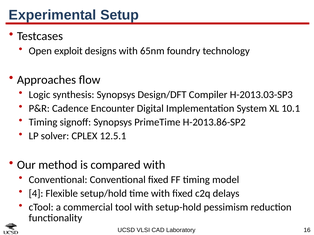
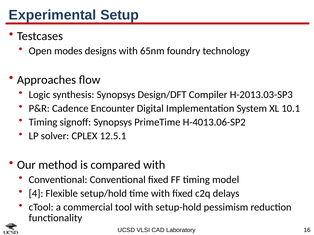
exploit: exploit -> modes (68, 51)
H-2013.86-SP2: H-2013.86-SP2 -> H-4013.06-SP2 (214, 122)
